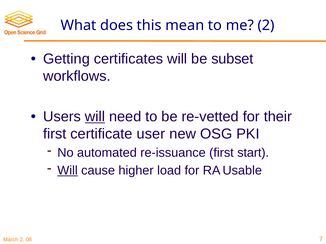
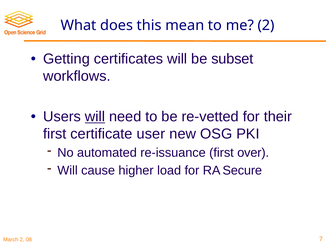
start: start -> over (253, 153)
Will underline: present -> none (68, 171)
Usable: Usable -> Secure (242, 171)
